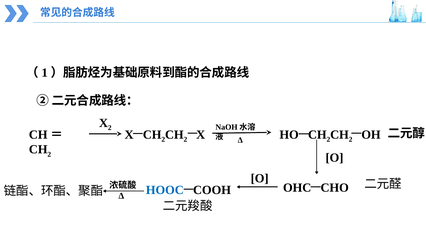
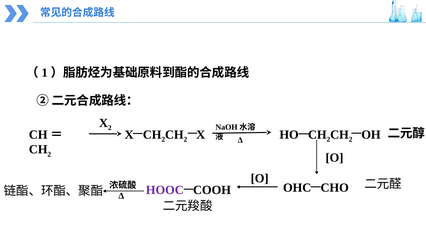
HOOC colour: blue -> purple (165, 190)
